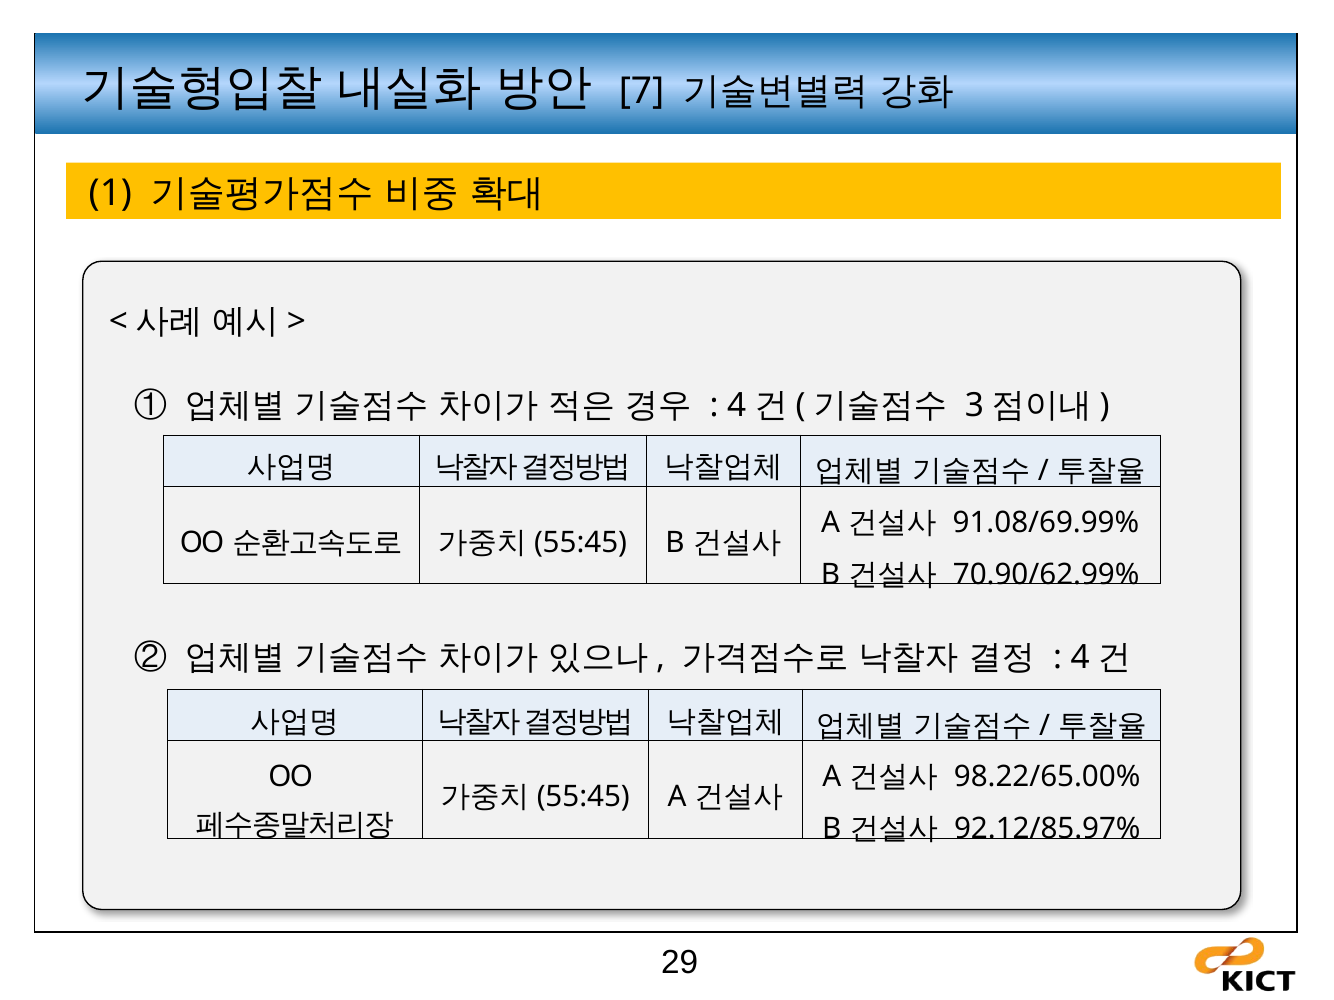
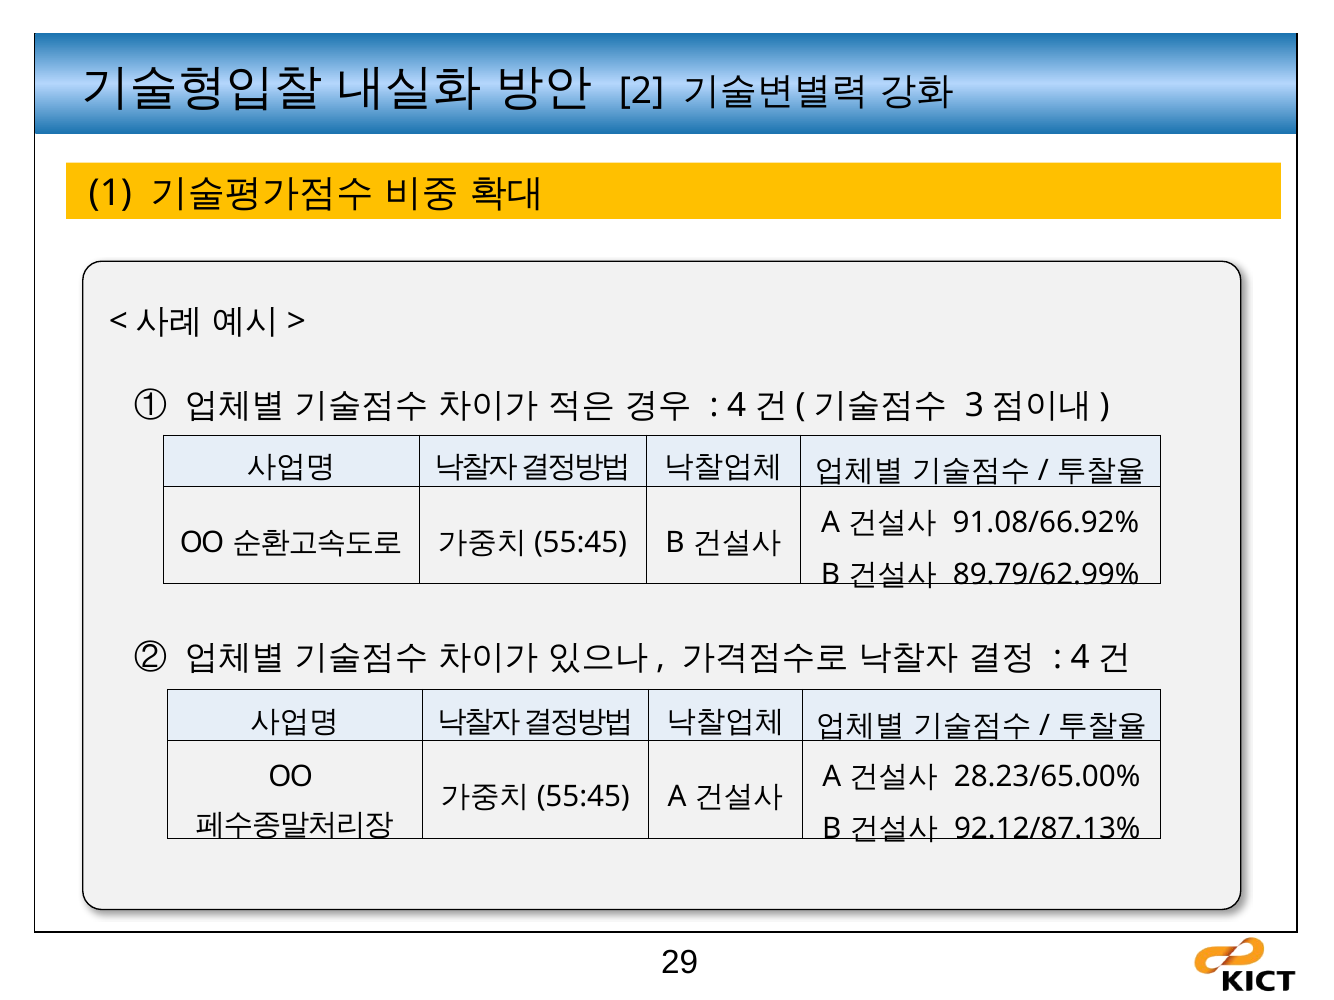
7: 7 -> 2 (642, 91)
91.08/69.99%: 91.08/69.99% -> 91.08/66.92% (1046, 523)
70.90/62.99%: 70.90/62.99% -> 89.79/62.99% (1046, 575)
98.22/65.00%: 98.22/65.00% -> 28.23/65.00% (1047, 777)
92.12/85.97%: 92.12/85.97% -> 92.12/87.13% (1047, 829)
